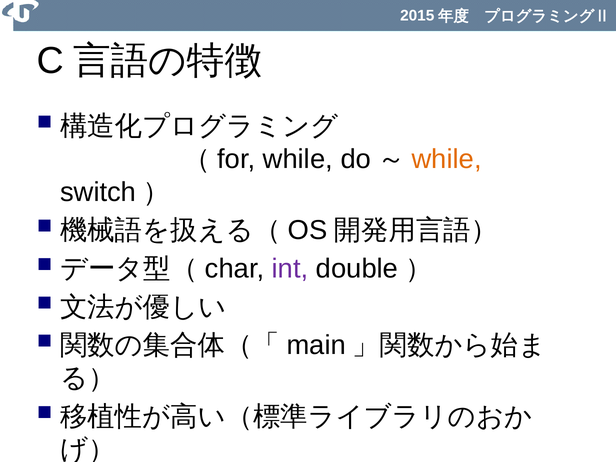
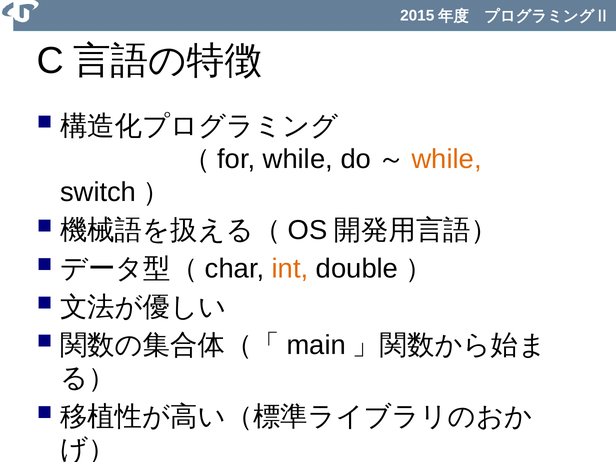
int colour: purple -> orange (290, 269)
